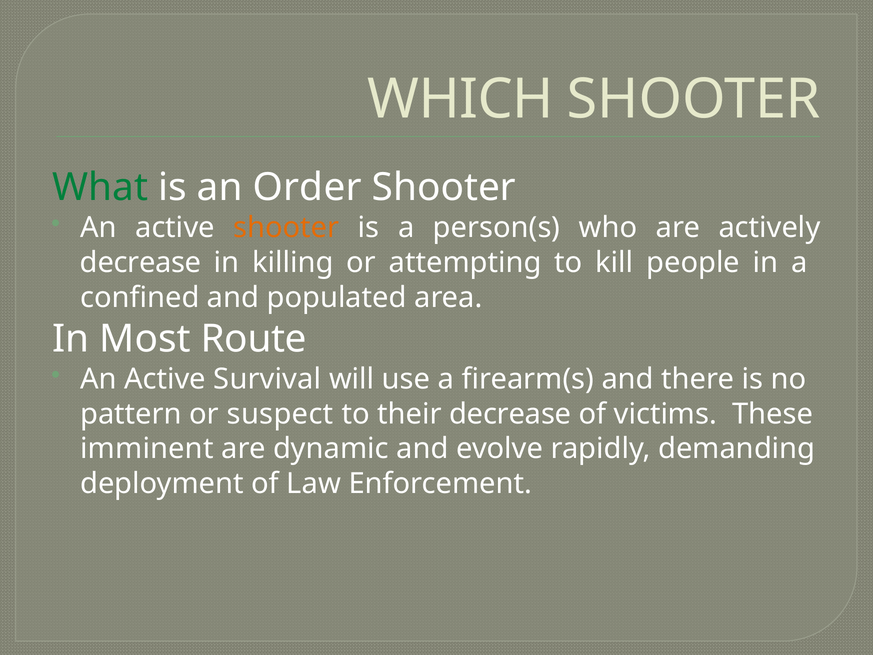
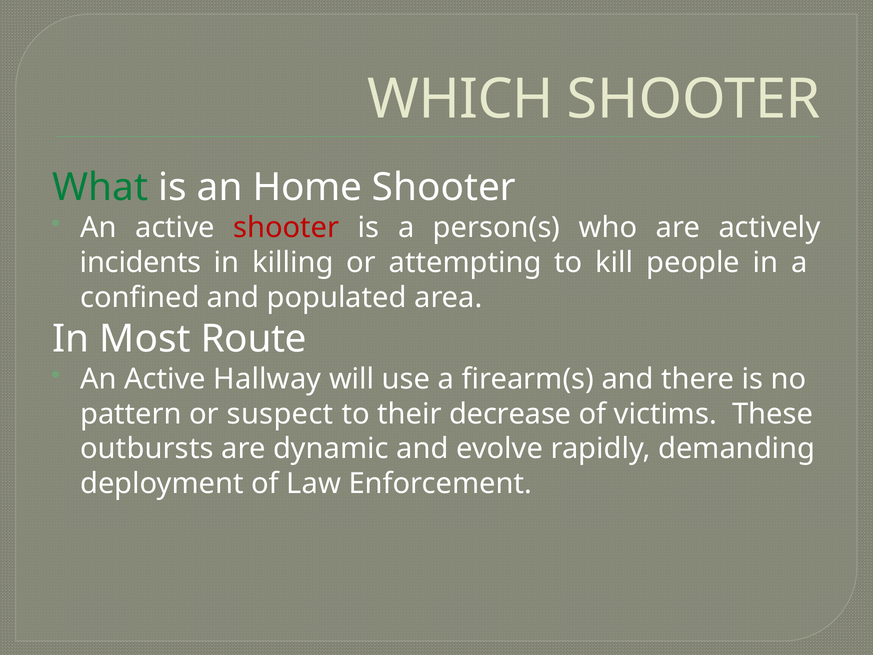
Order: Order -> Home (307, 187)
shooter colour: orange -> red (286, 228)
decrease: decrease -> incidents (141, 262)
Survival: Survival -> Hallway (267, 379)
imminent: imminent -> outbursts (147, 449)
